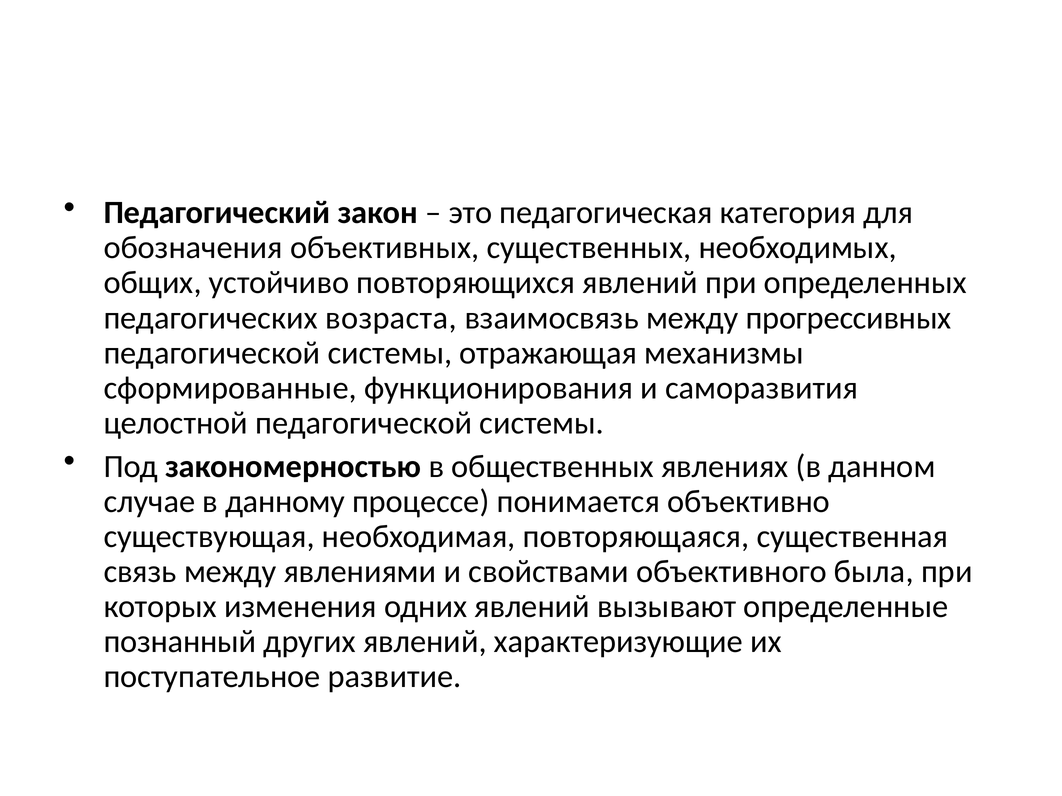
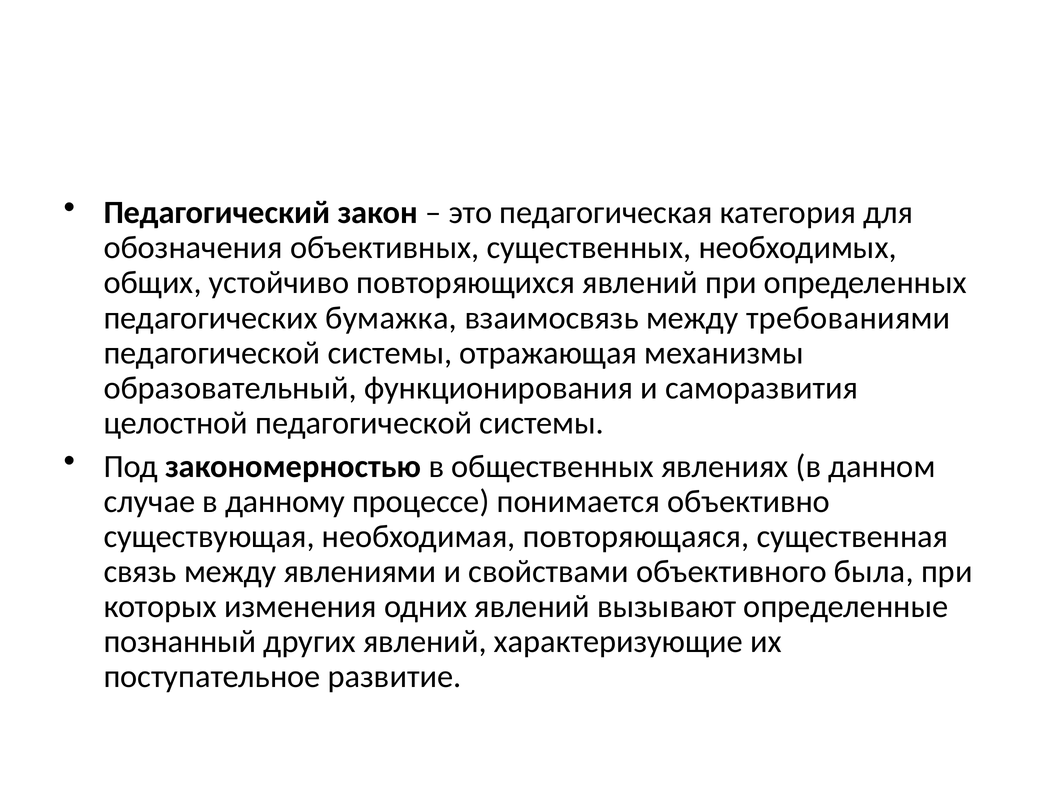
возраста: возраста -> бумажка (391, 318)
прогрессивных: прогрессивных -> требованиями (848, 318)
сформированные: сформированные -> образовательный (230, 388)
